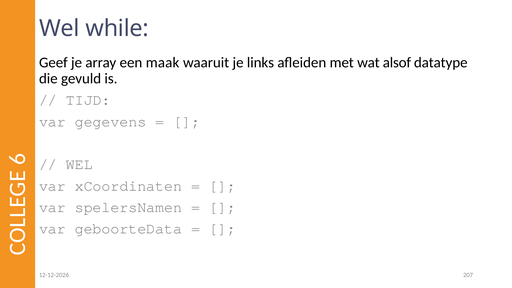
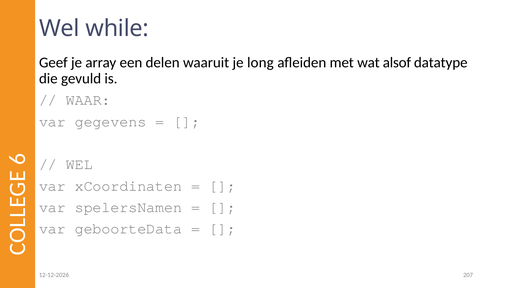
maak: maak -> delen (163, 62)
links: links -> long (260, 62)
TIJD: TIJD -> WAAR (88, 100)
